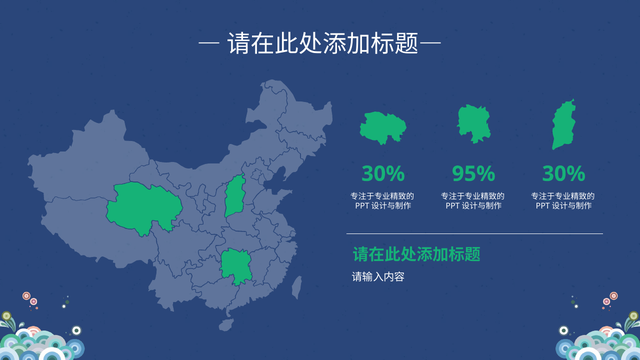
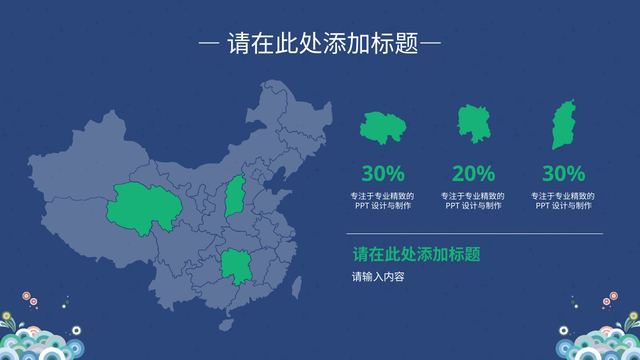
95%: 95% -> 20% (474, 174)
